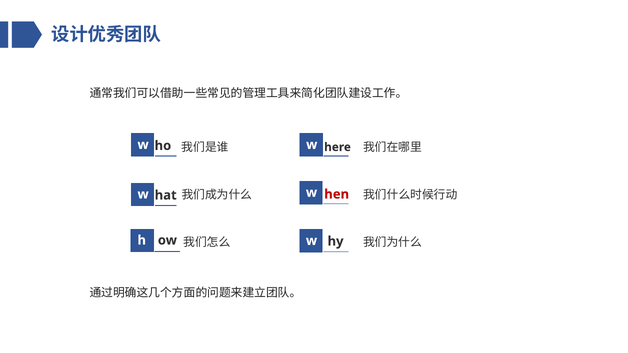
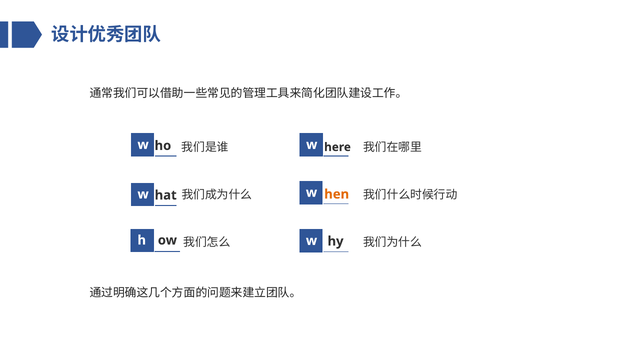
hen colour: red -> orange (337, 194)
